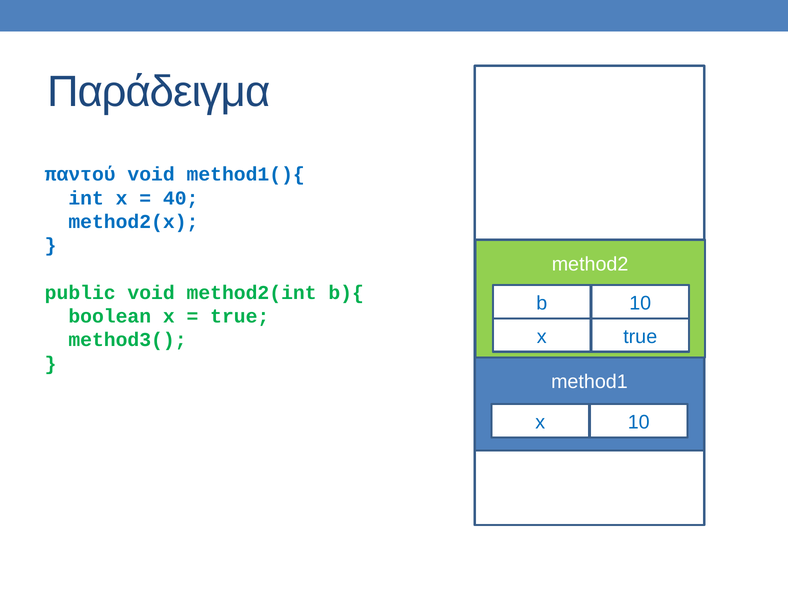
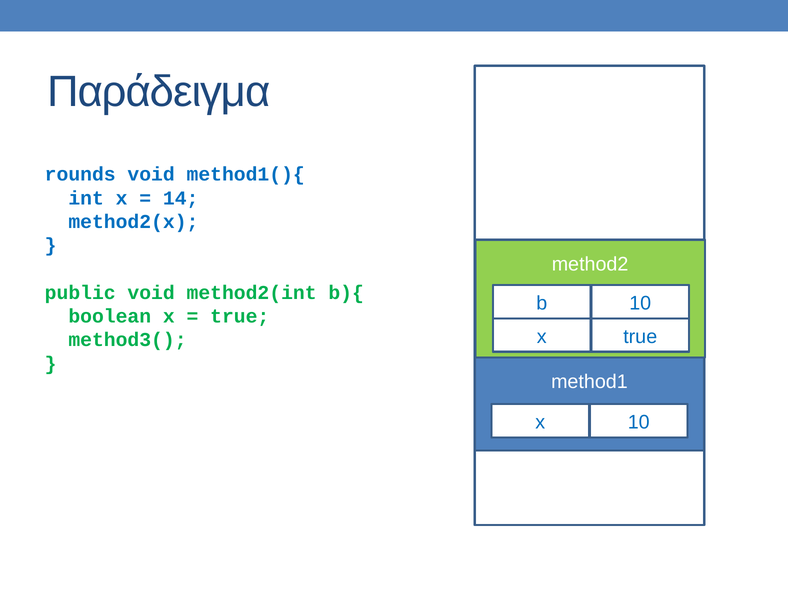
παντού: παντού -> rounds (80, 174)
40: 40 -> 14 (181, 198)
